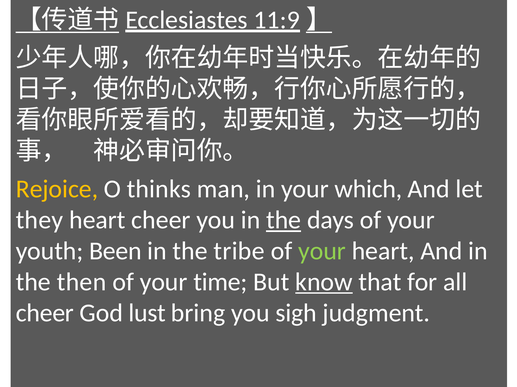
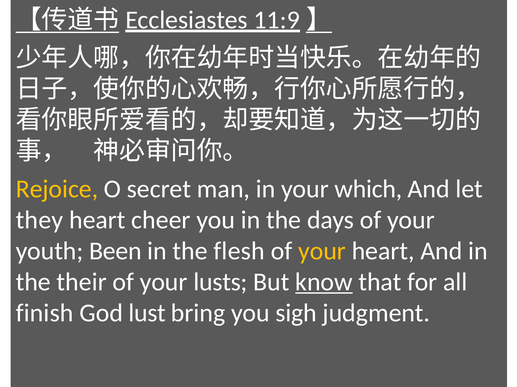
thinks: thinks -> secret (159, 189)
the underline: present -> none (284, 220)
tribe: tribe -> flesh (239, 251)
your colour: light green -> yellow (322, 251)
then: then -> their (82, 282)
time: time -> lusts (220, 282)
cheer: cheer -> finish (45, 313)
